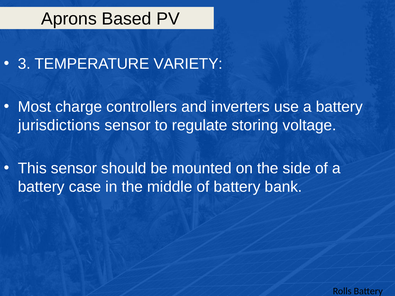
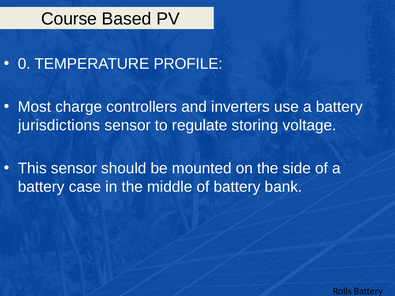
Aprons: Aprons -> Course (69, 19)
3: 3 -> 0 (24, 64)
VARIETY: VARIETY -> PROFILE (188, 64)
